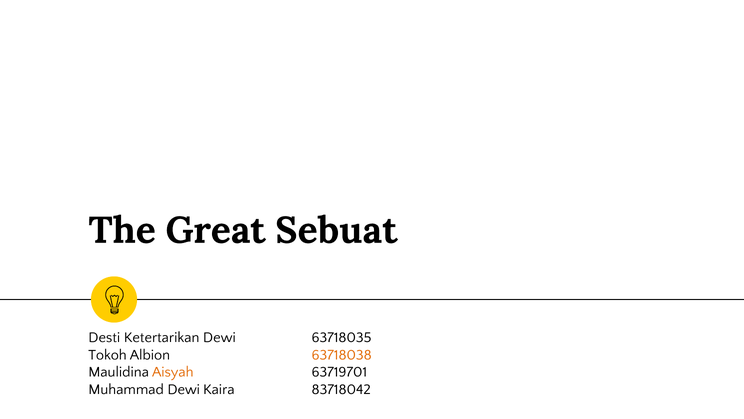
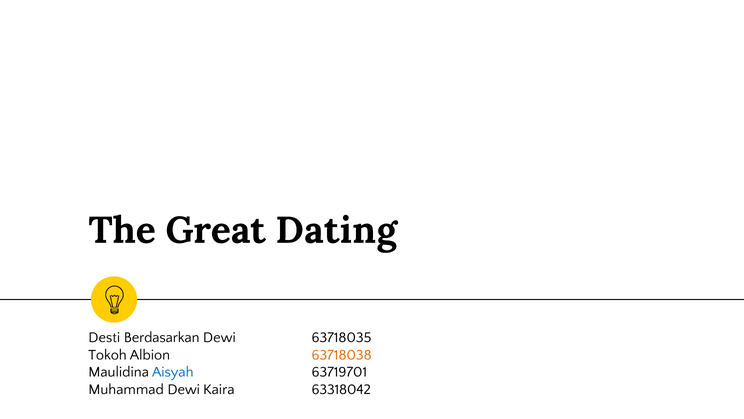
Sebuat: Sebuat -> Dating (336, 230)
Ketertarikan: Ketertarikan -> Berdasarkan (162, 337)
Aisyah colour: orange -> blue (173, 372)
83718042: 83718042 -> 63318042 (341, 389)
